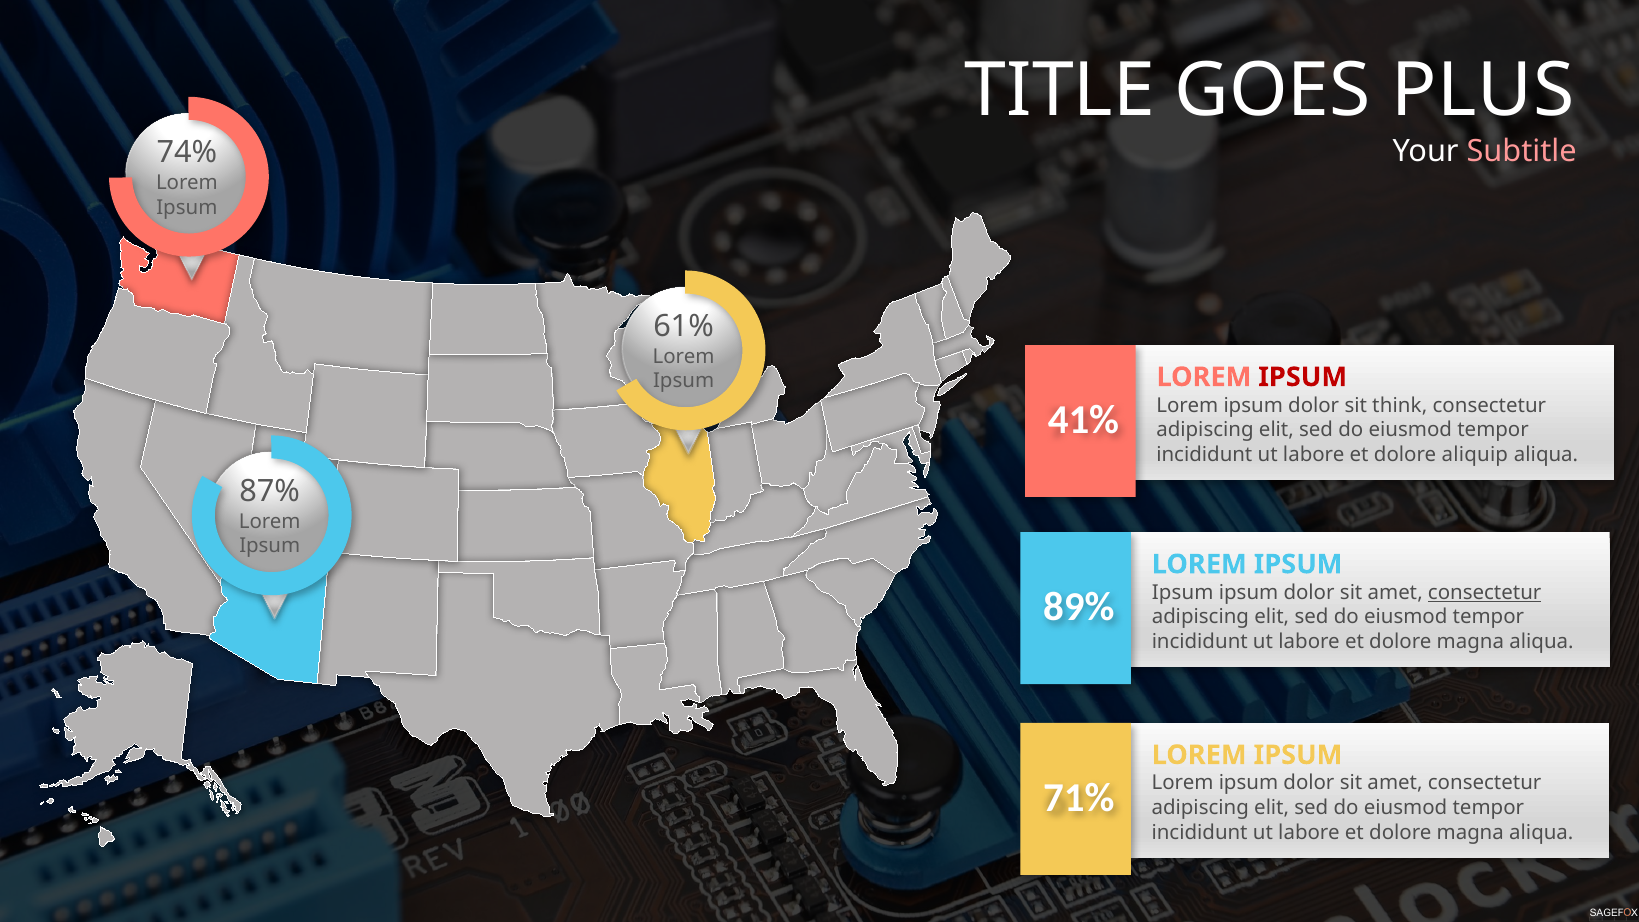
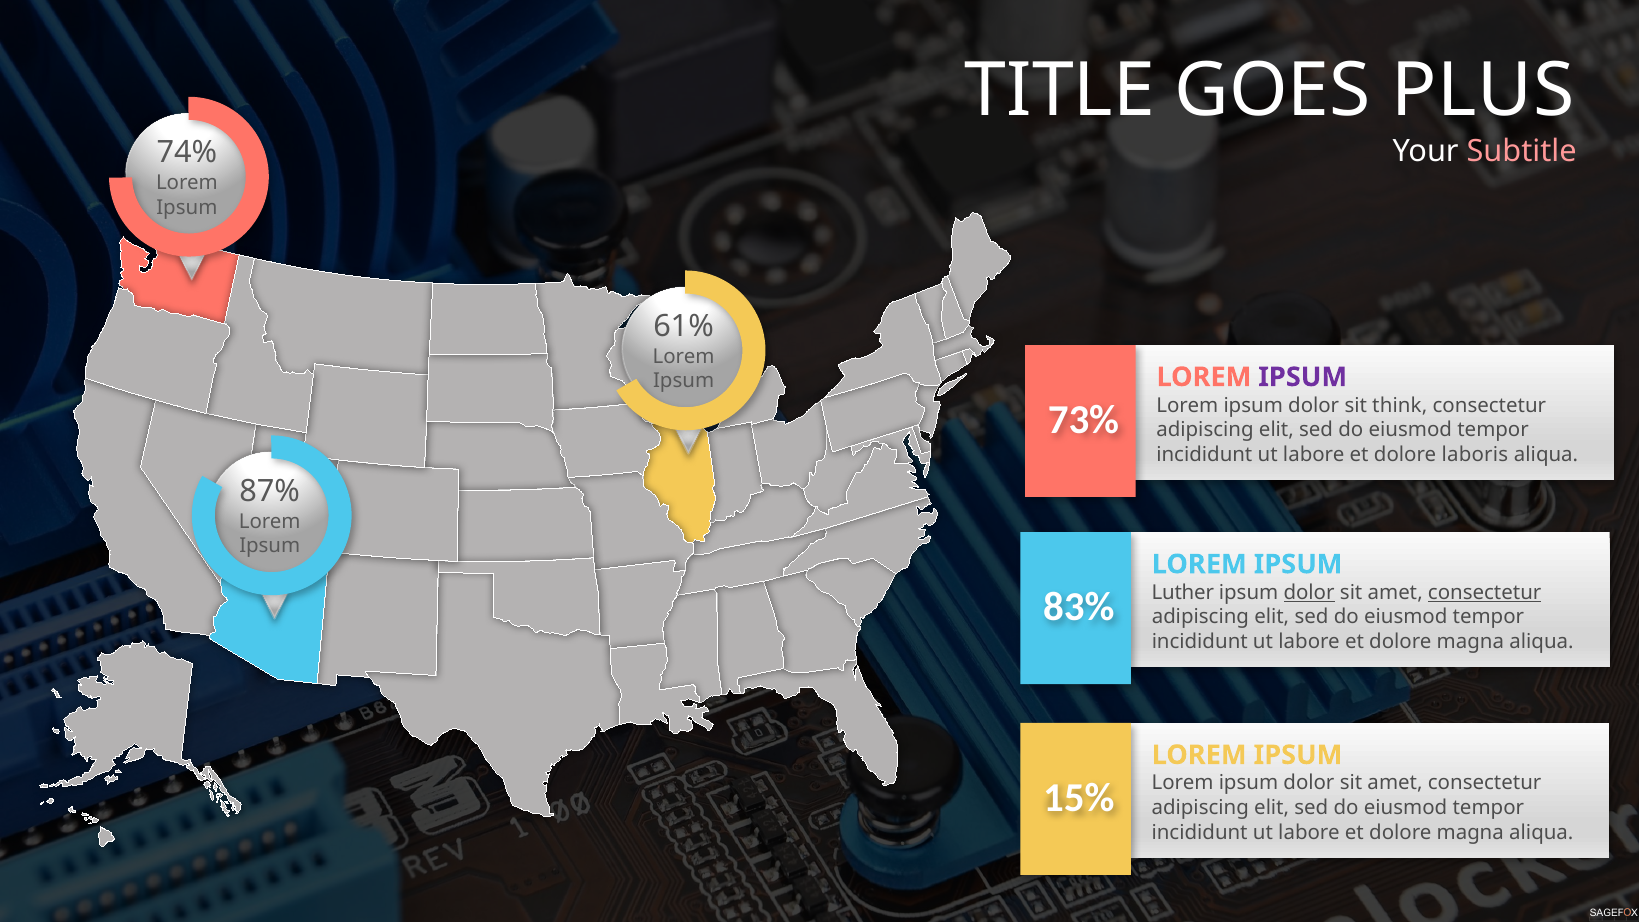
IPSUM colour: red -> purple (1303, 377)
41%: 41% -> 73% (1083, 420)
aliquip: aliquip -> laboris (1475, 454)
Ipsum: Ipsum -> Luther (1183, 592)
dolor underline: none -> present (1309, 592)
89%: 89% -> 83% (1079, 607)
71%: 71% -> 15% (1079, 798)
